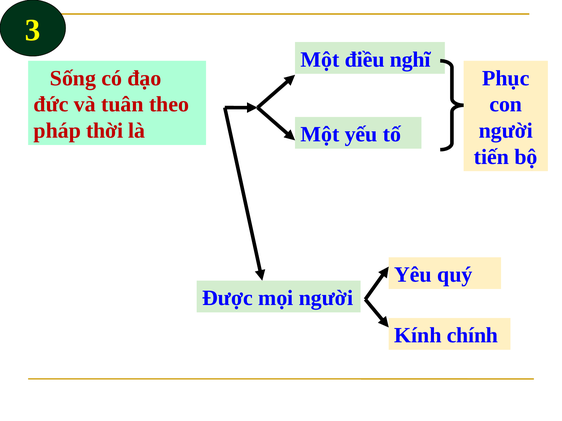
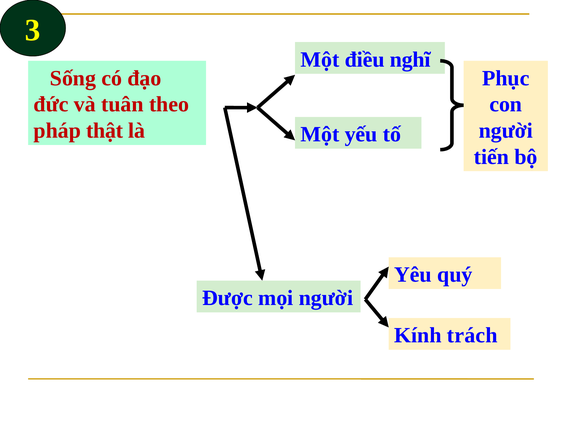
thời: thời -> thật (105, 131)
chính: chính -> trách (472, 336)
